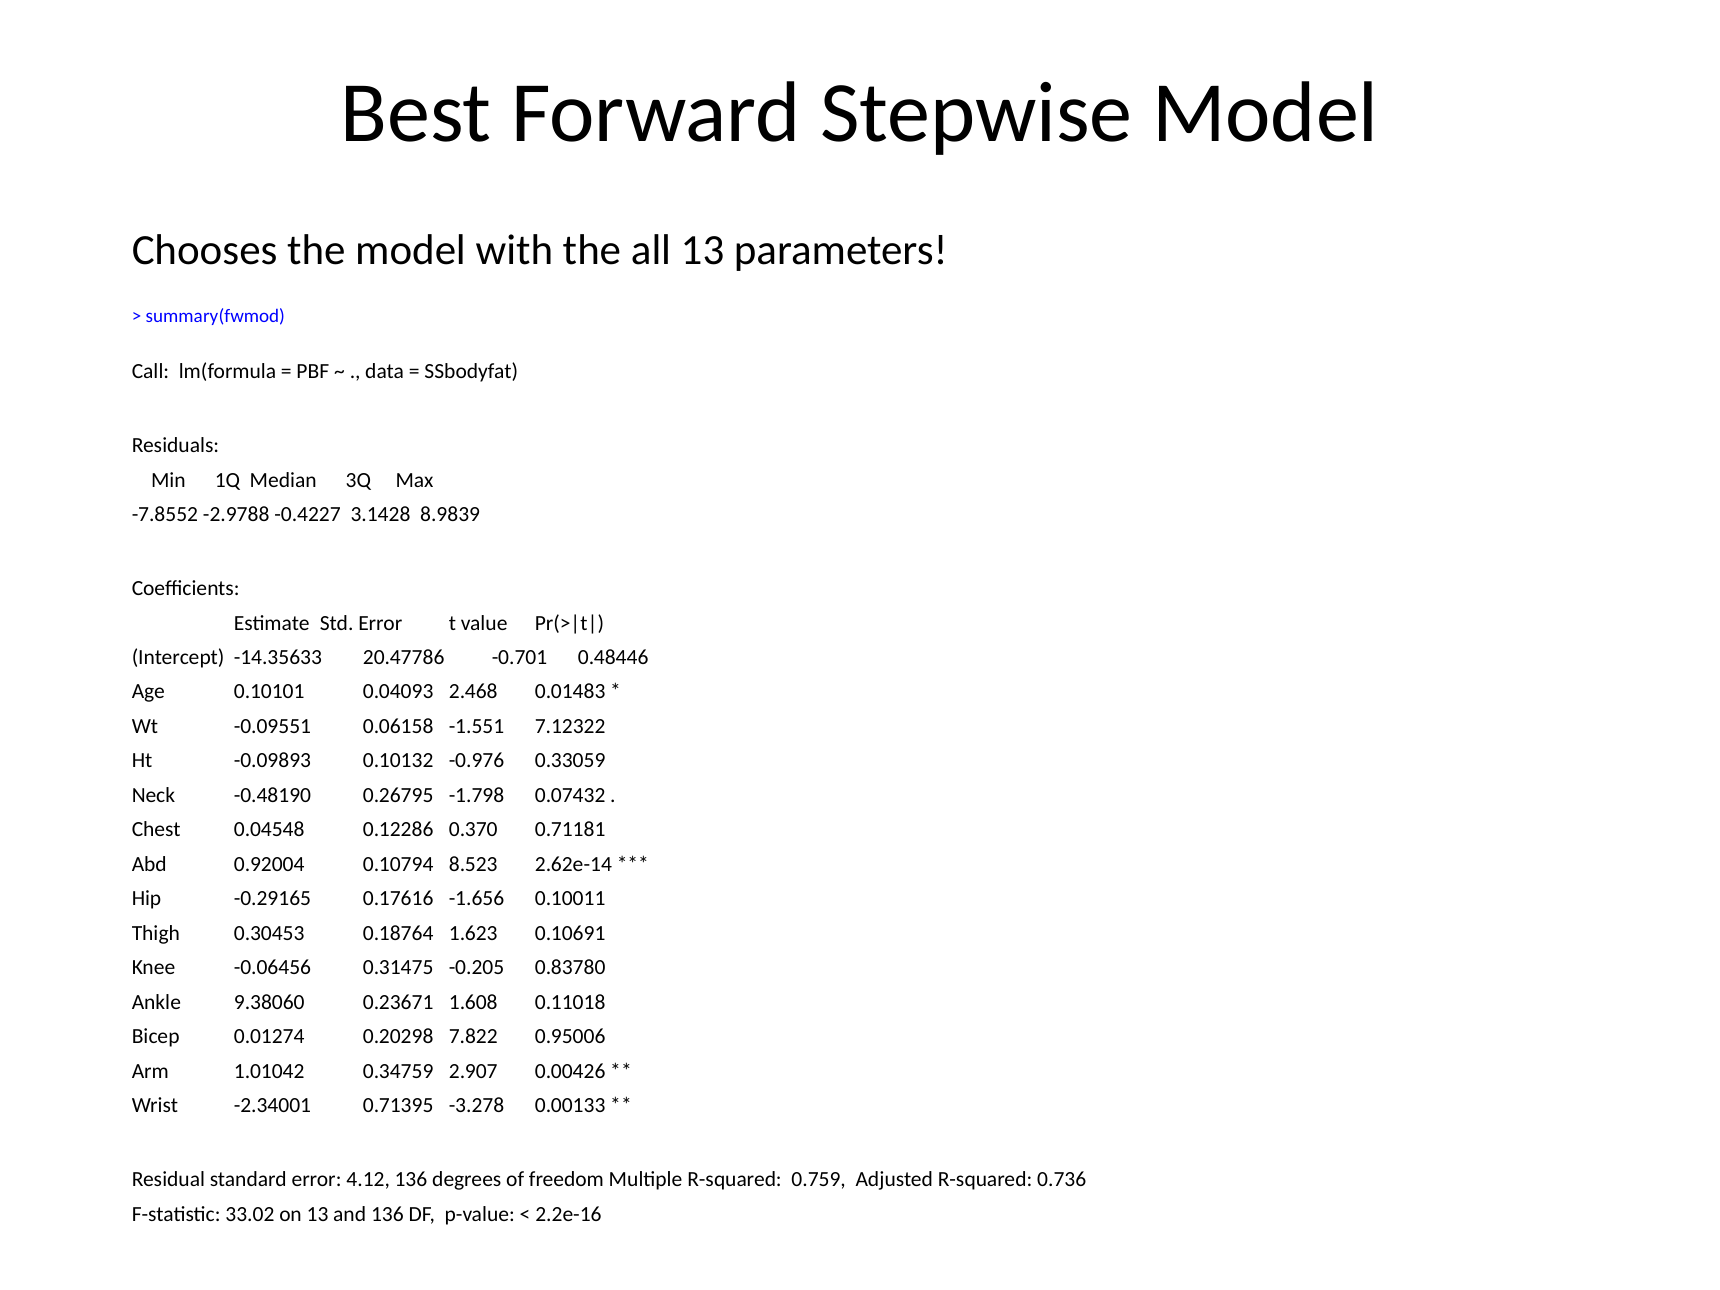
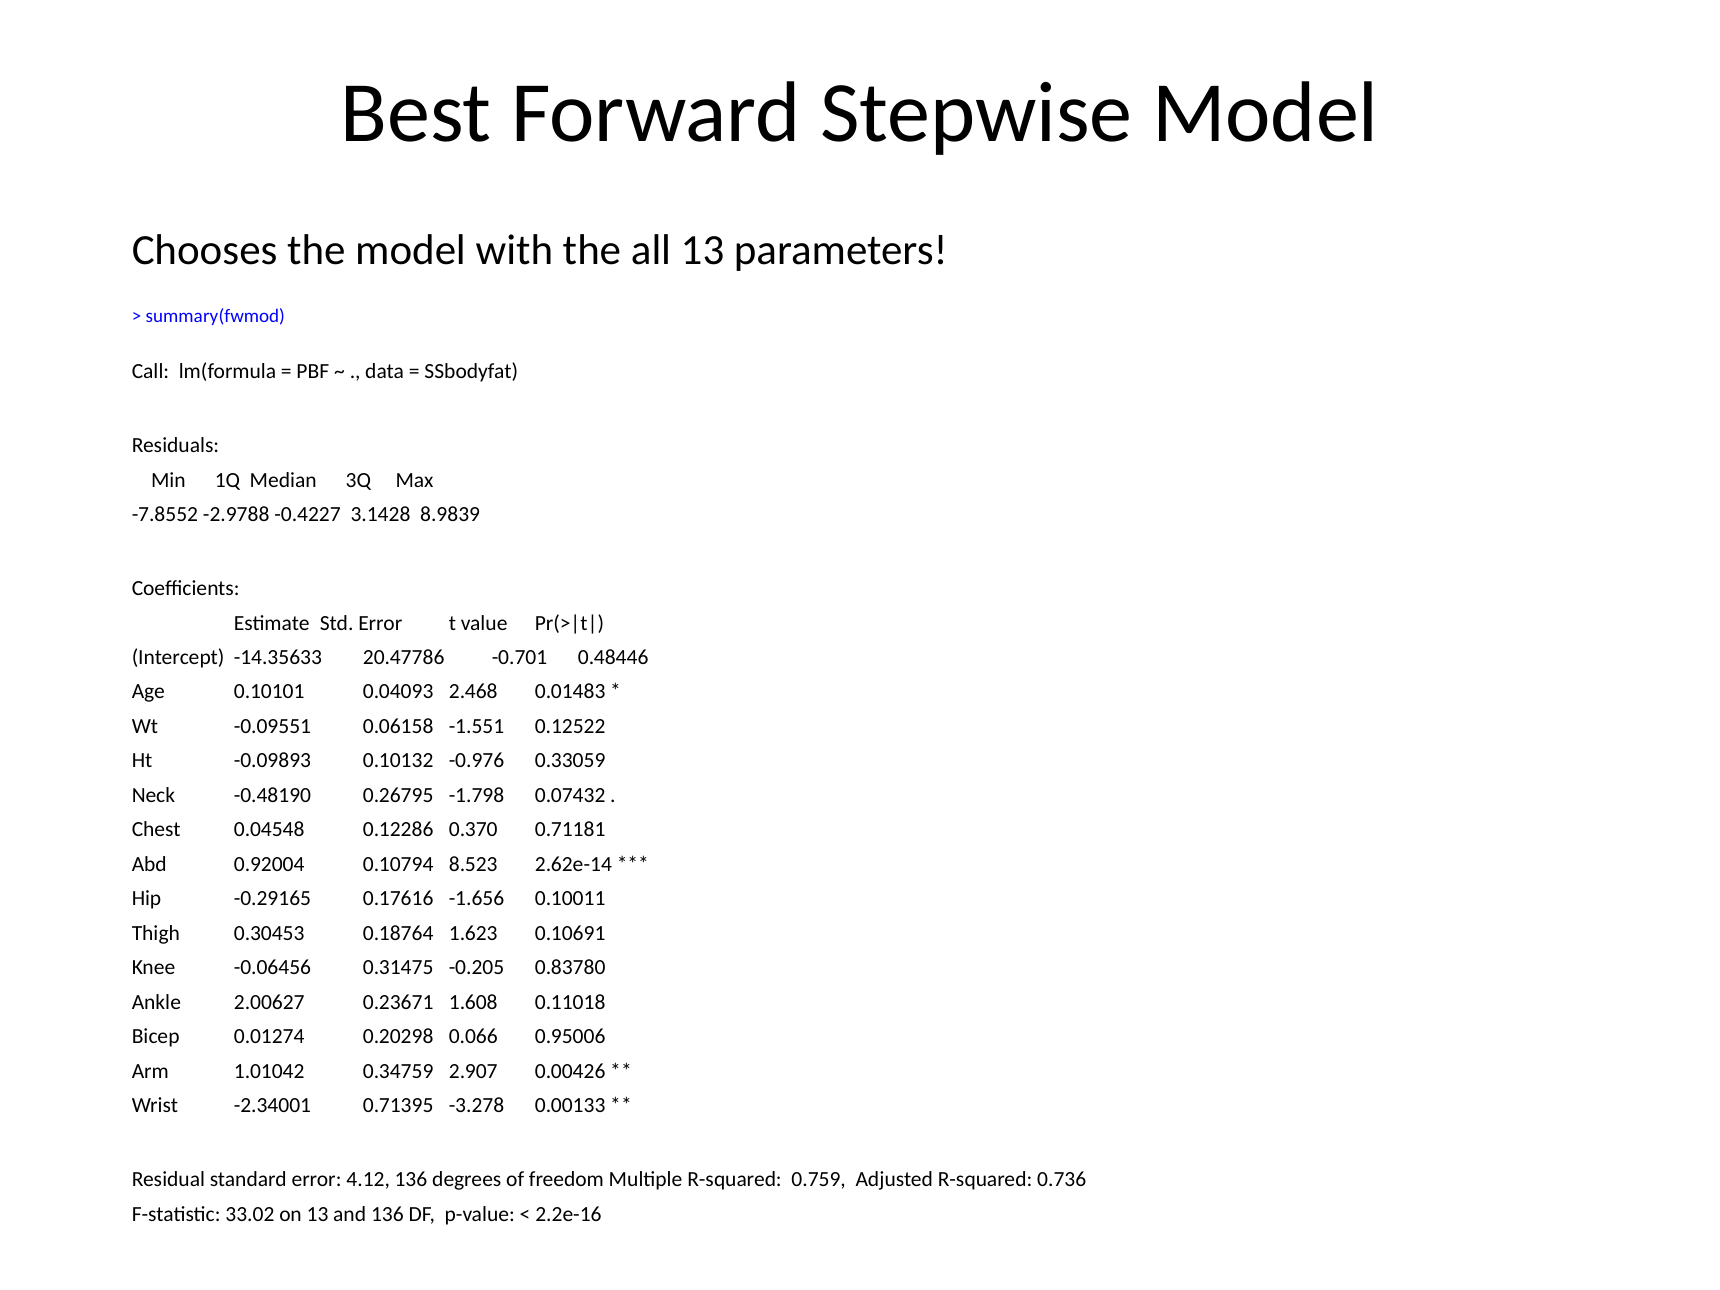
7.12322: 7.12322 -> 0.12522 (570, 726)
9.38060: 9.38060 -> 2.00627 (269, 1002)
7.822: 7.822 -> 0.066 (473, 1037)
